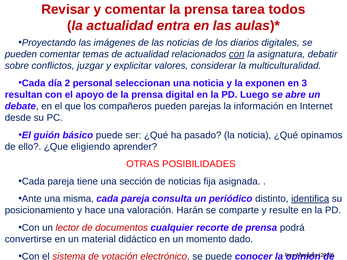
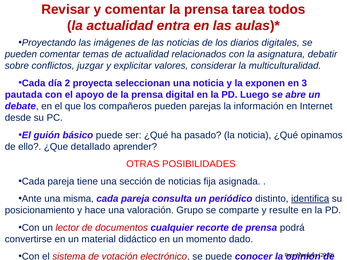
con underline: present -> none (237, 54)
personal: personal -> proyecta (93, 83)
resultan: resultan -> pautada (24, 95)
eligiendo: eligiendo -> detallado (91, 147)
Harán: Harán -> Grupo (190, 210)
